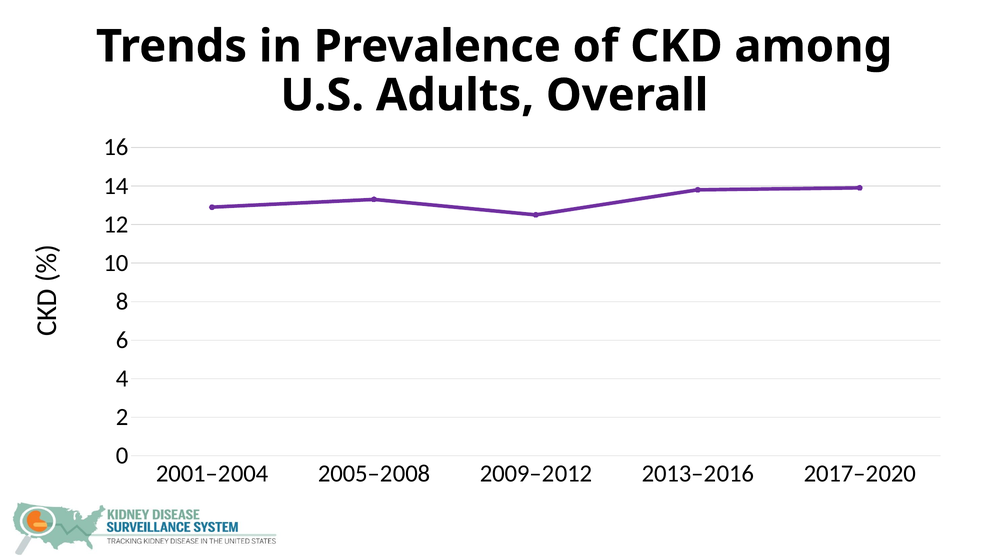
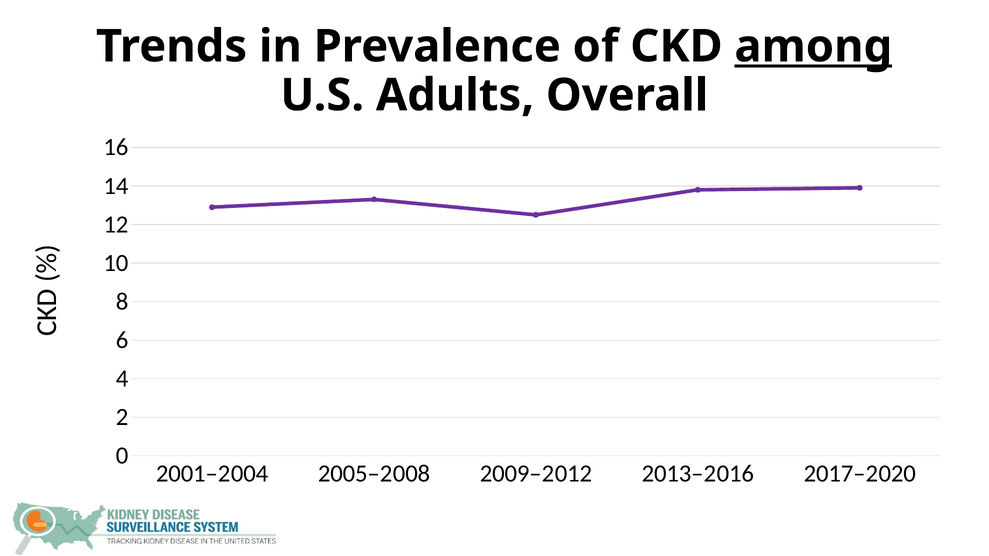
among underline: none -> present (813, 46)
